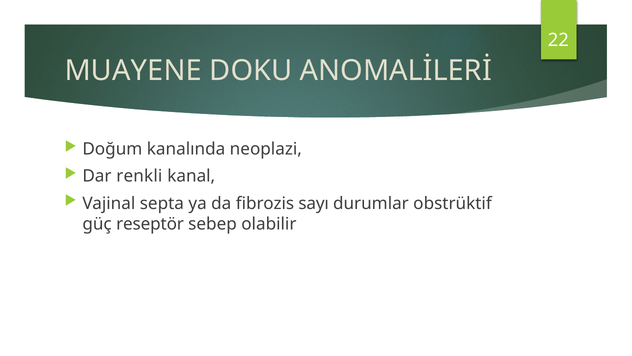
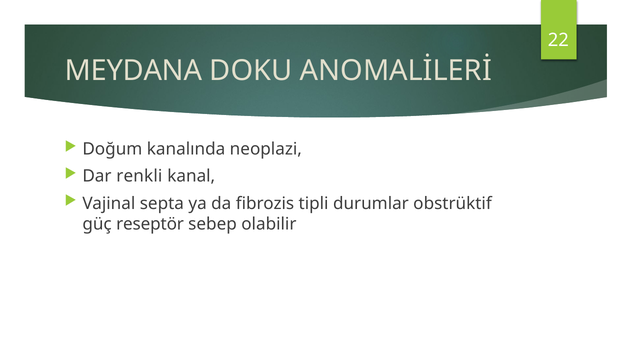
MUAYENE: MUAYENE -> MEYDANA (133, 71)
sayı: sayı -> tipli (314, 203)
